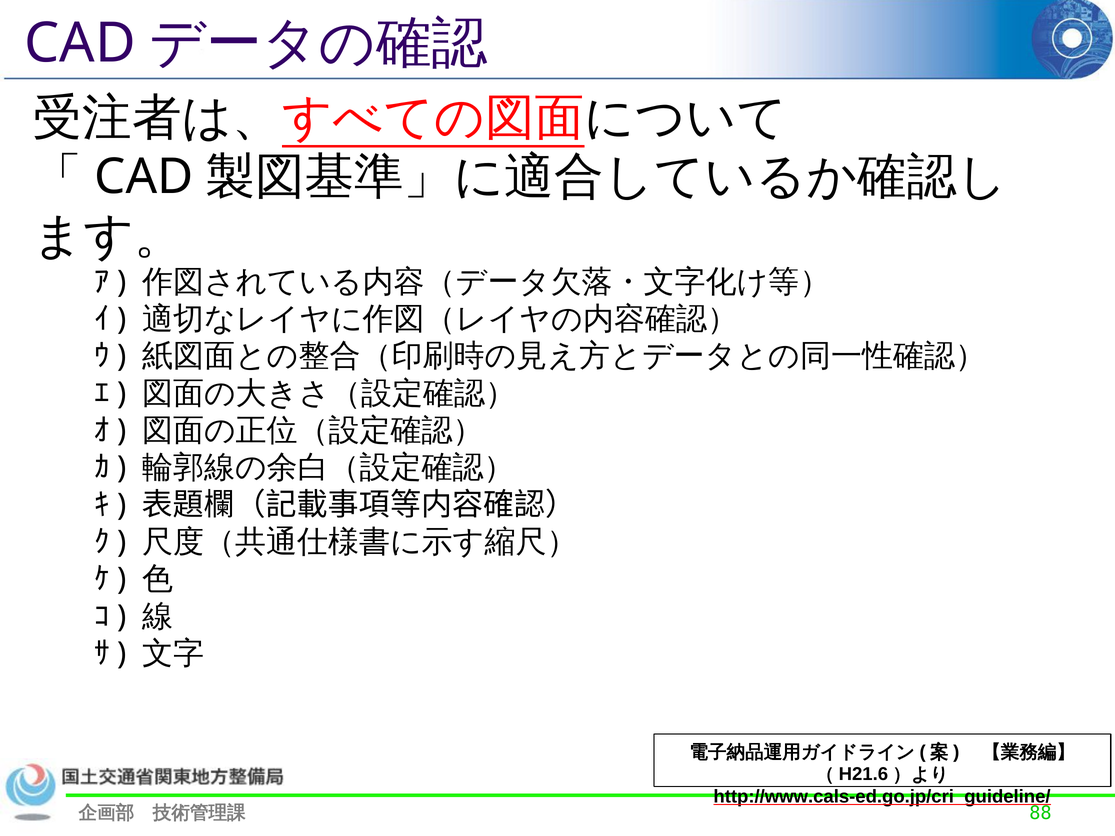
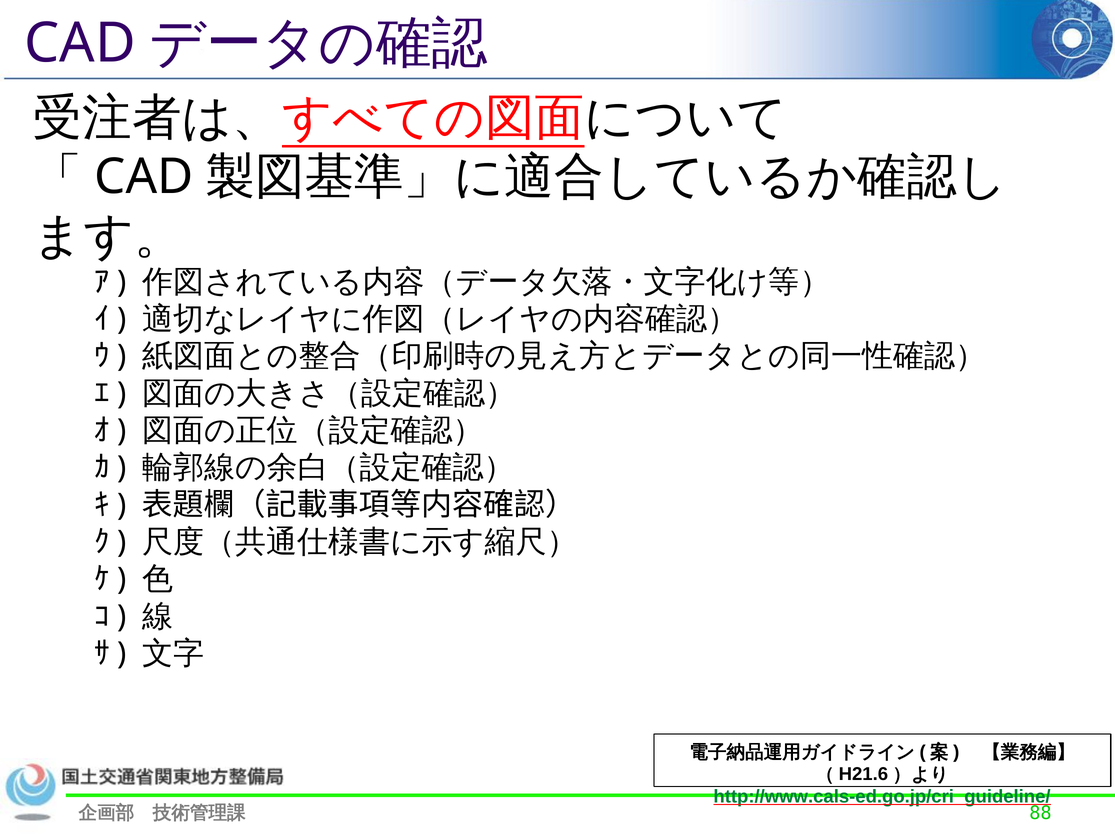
http://www.cals-ed.go.jp/cri_guideline/ colour: black -> green (882, 797)
